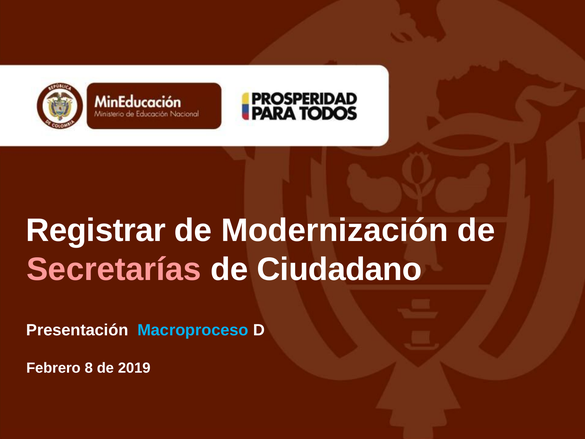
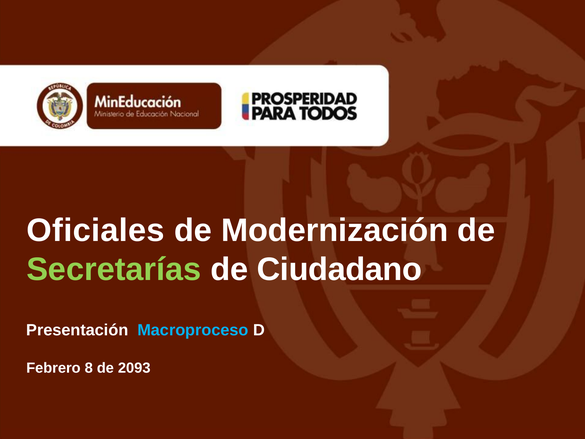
Registrar: Registrar -> Oficiales (96, 230)
Secretarías colour: pink -> light green (114, 269)
2019: 2019 -> 2093 (134, 368)
